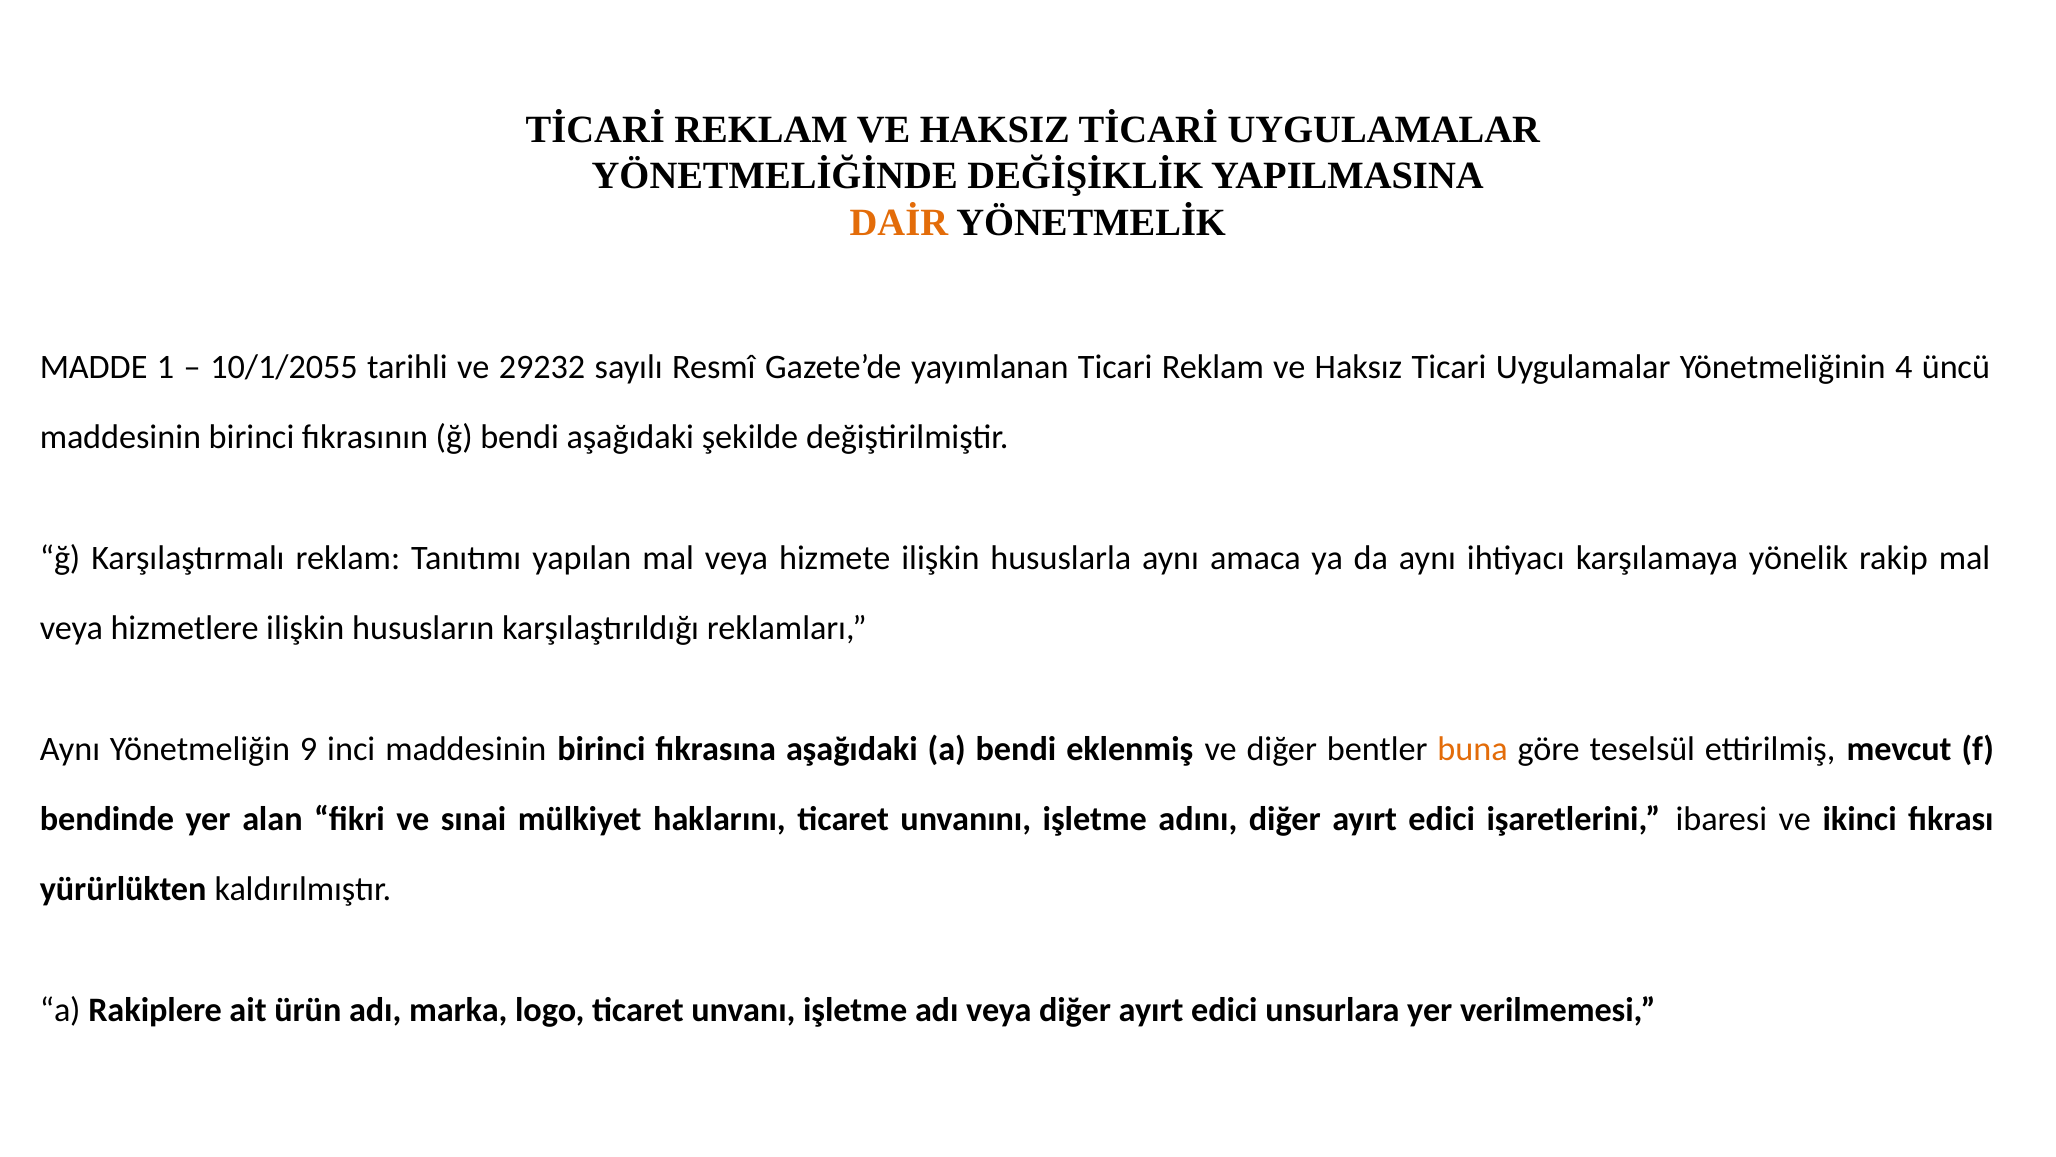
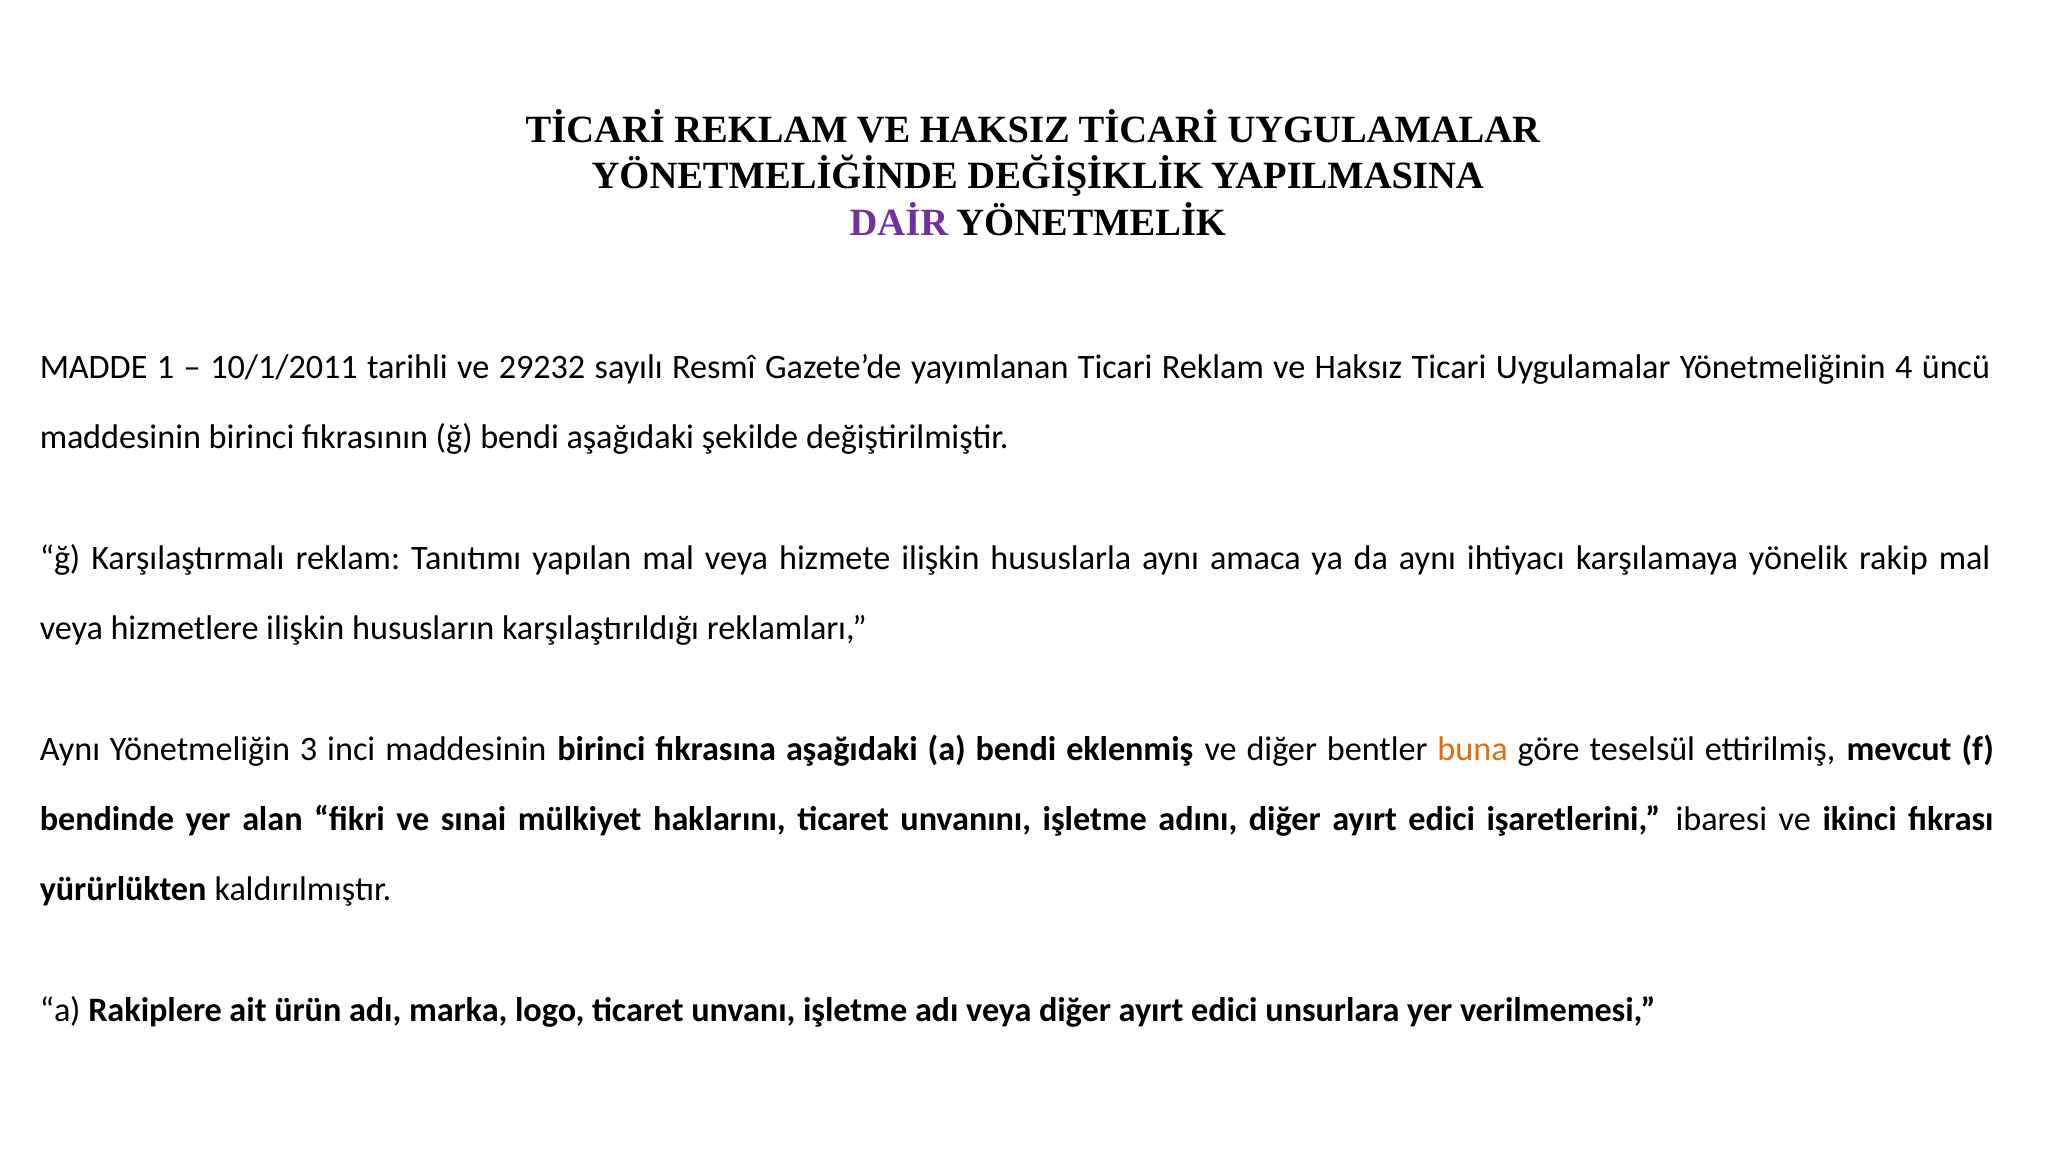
DAİR colour: orange -> purple (899, 222)
10/1/2055: 10/1/2055 -> 10/1/2011 (284, 367)
9: 9 -> 3 (309, 749)
